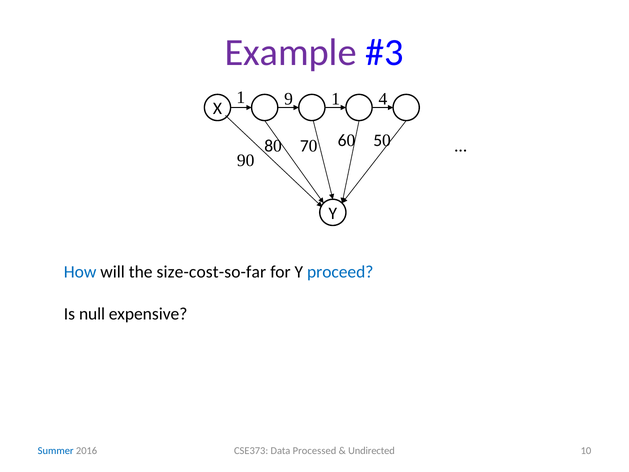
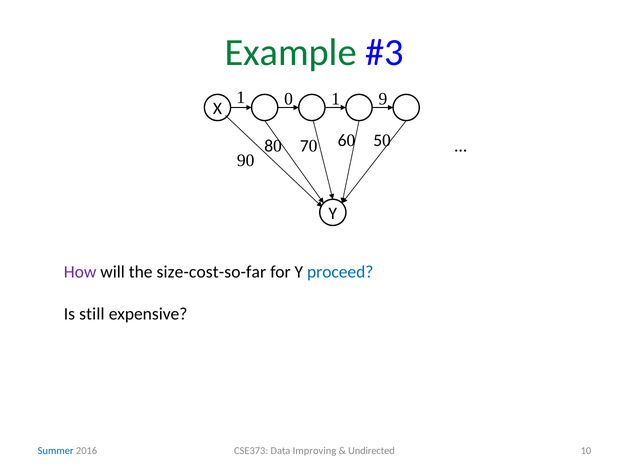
Example colour: purple -> green (291, 52)
9: 9 -> 0 (289, 99)
4: 4 -> 9 (383, 99)
How colour: blue -> purple (80, 272)
null: null -> still (92, 314)
Processed: Processed -> Improving (314, 450)
